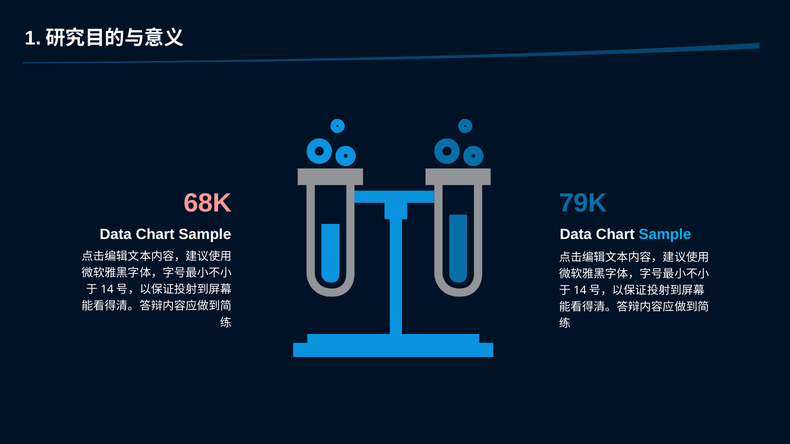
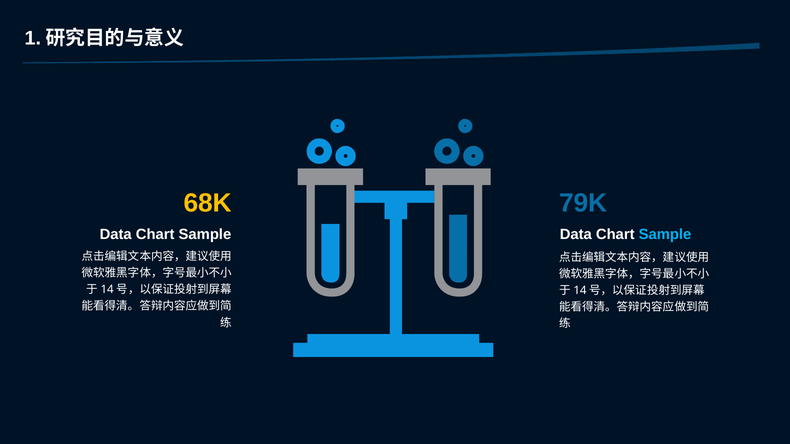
68K colour: pink -> yellow (208, 203)
